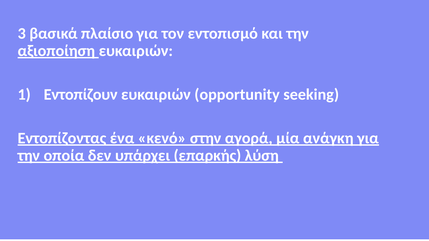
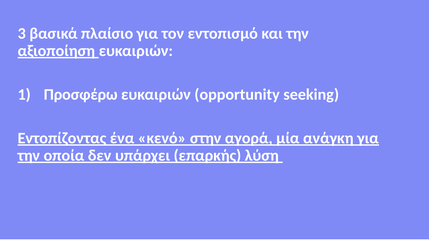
Εντοπίζουν: Εντοπίζουν -> Προσφέρω (81, 95)
